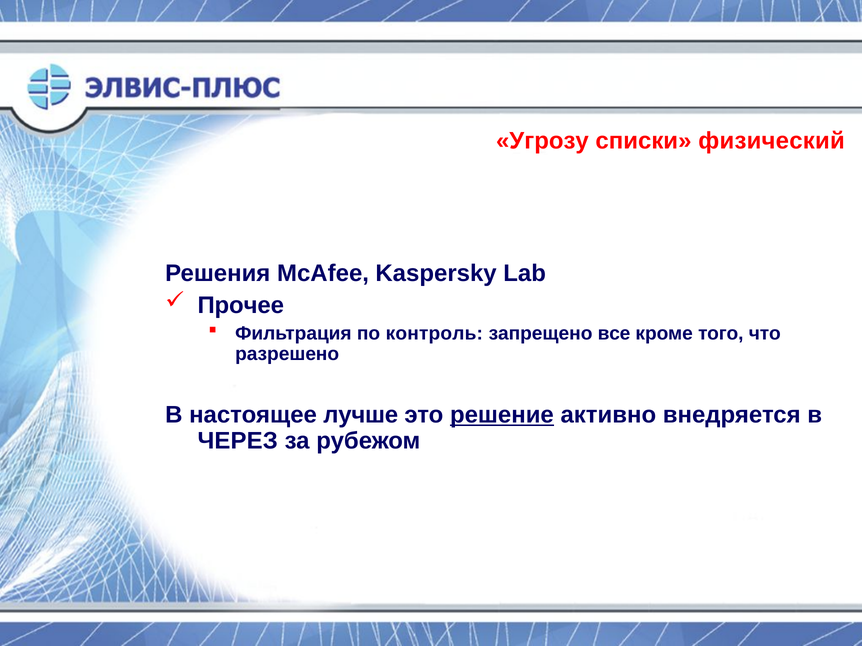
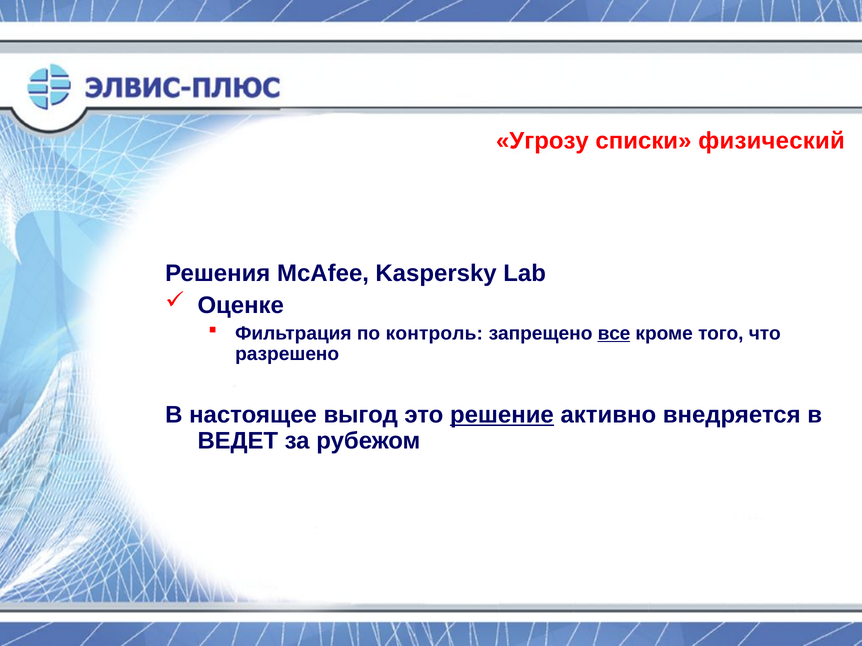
Прочее: Прочее -> Оценке (241, 306)
все underline: none -> present (614, 334)
лучше: лучше -> выгод (361, 415)
ЧЕРЕЗ: ЧЕРЕЗ -> ВЕДЕТ (238, 441)
